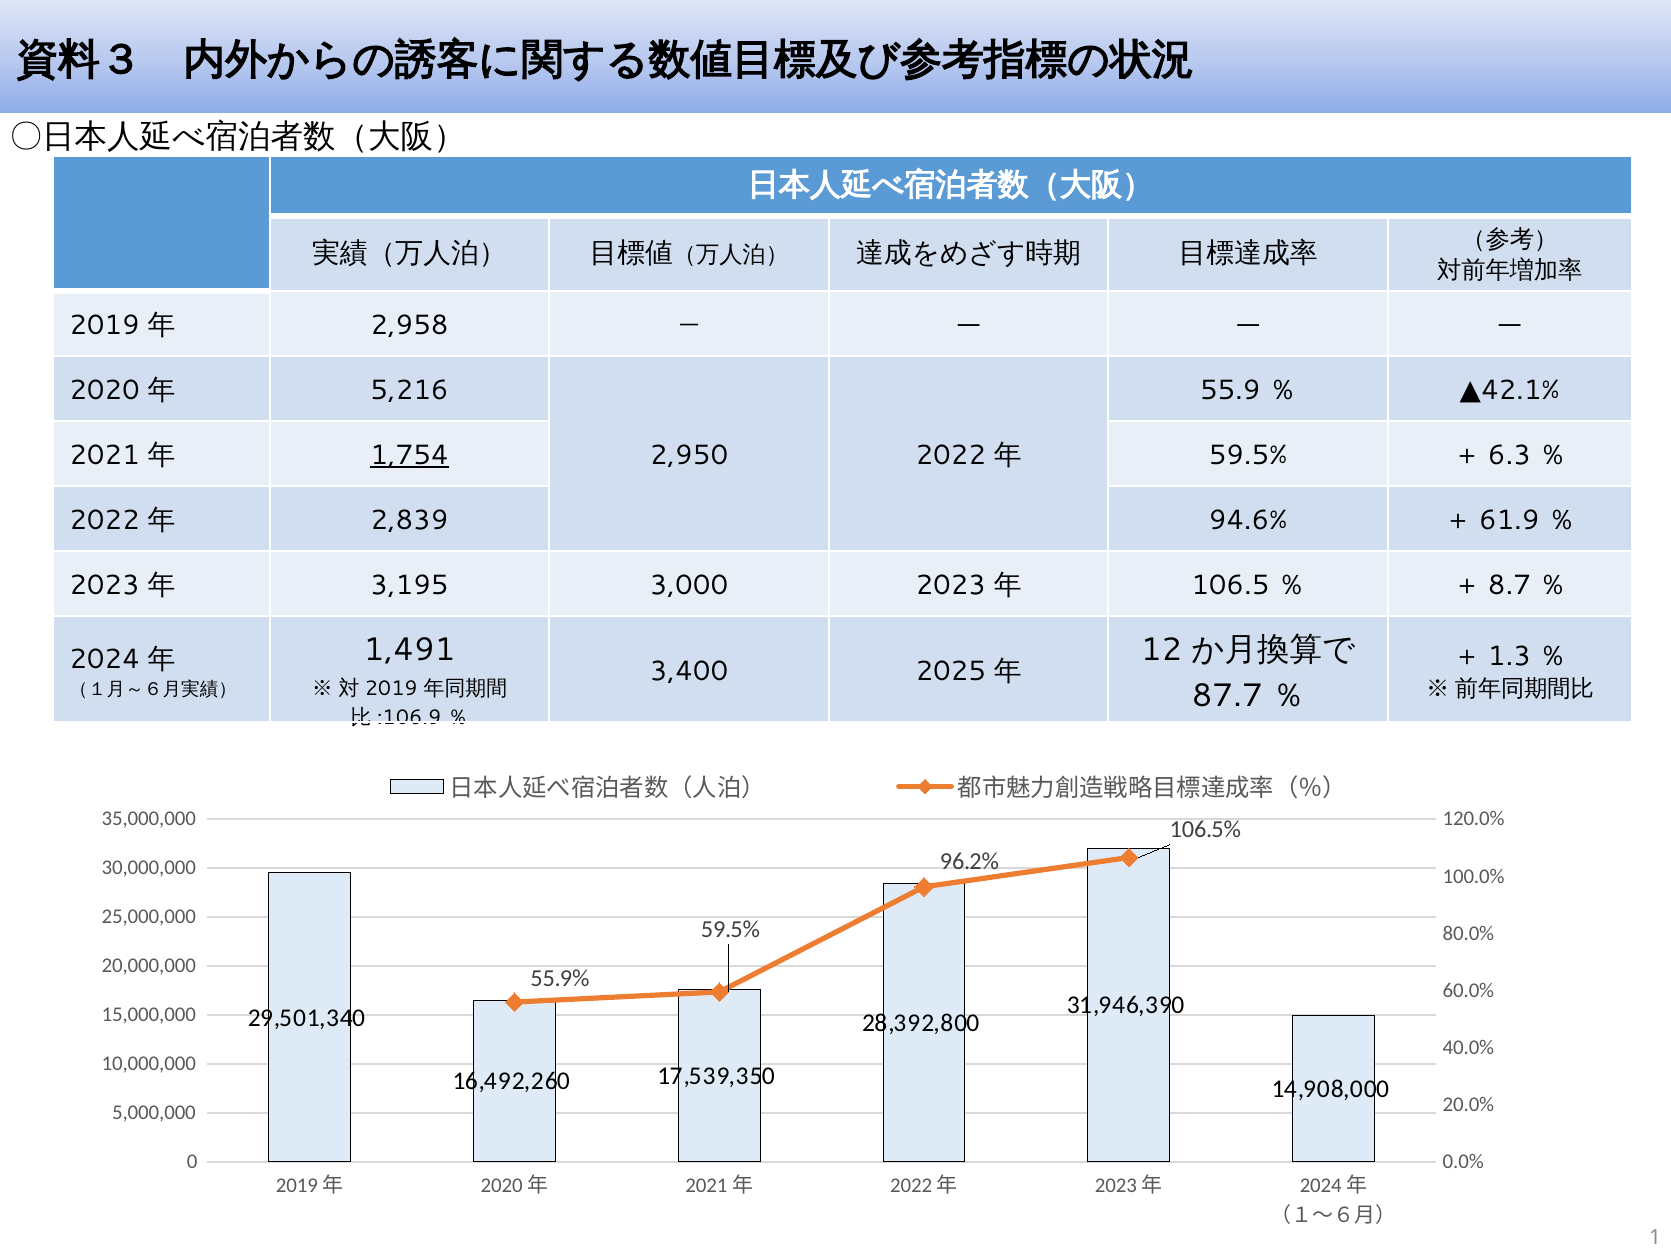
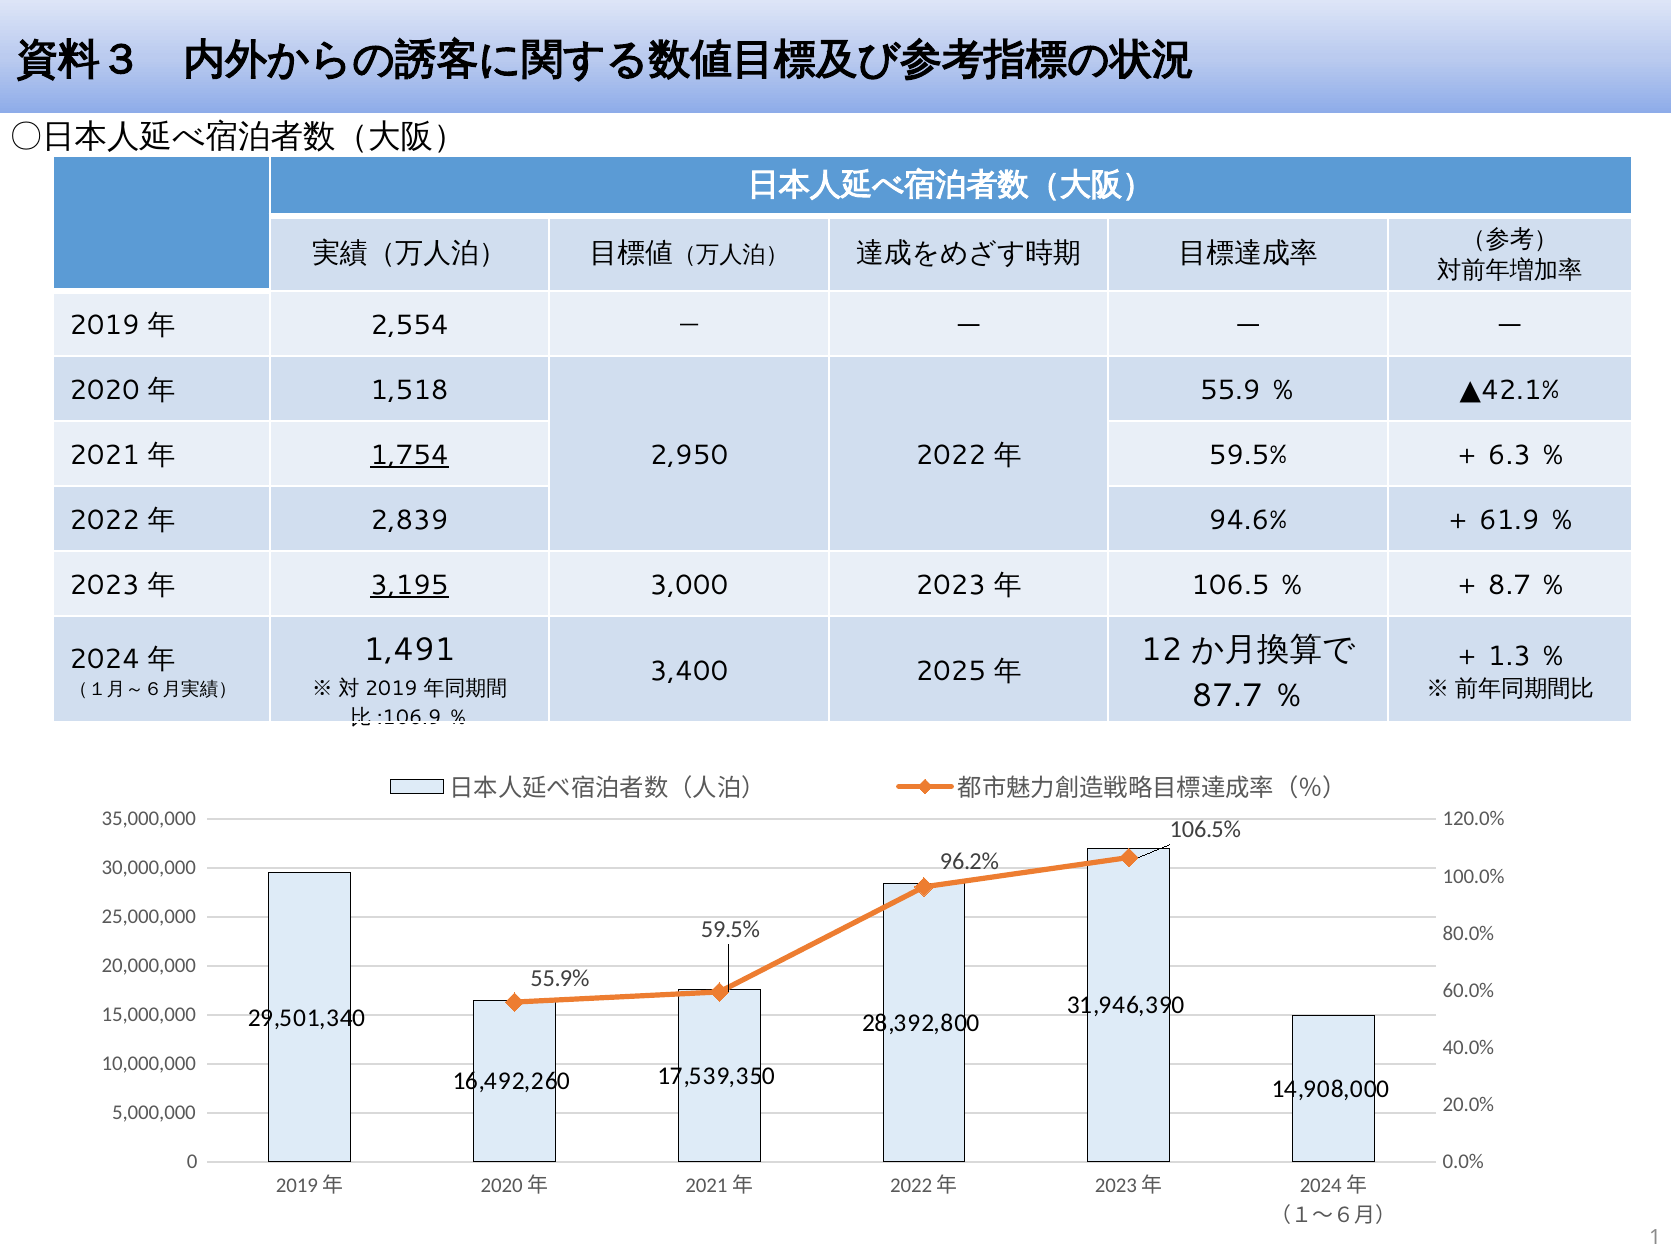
2,958: 2,958 -> 2,554 (409, 325)
5,216: 5,216 -> 1,518 (409, 390)
3,195 underline: none -> present (409, 585)
